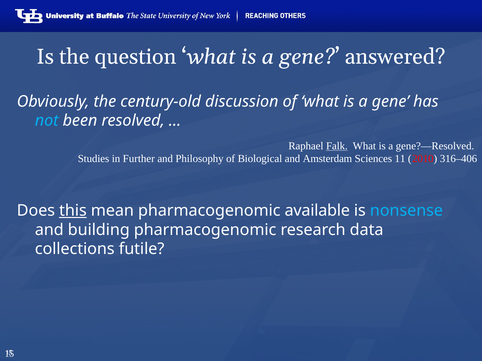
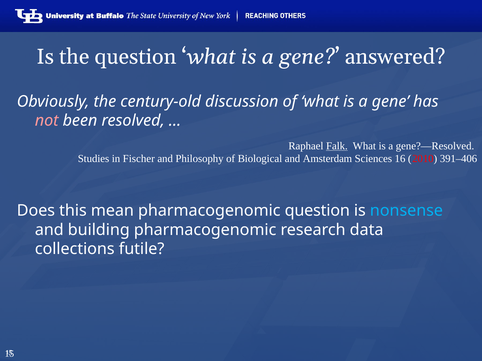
not colour: light blue -> pink (47, 121)
Further: Further -> Fischer (139, 159)
11: 11 -> 16 (400, 159)
316–406: 316–406 -> 391–406 (459, 159)
this underline: present -> none (73, 211)
pharmacogenomic available: available -> question (317, 211)
